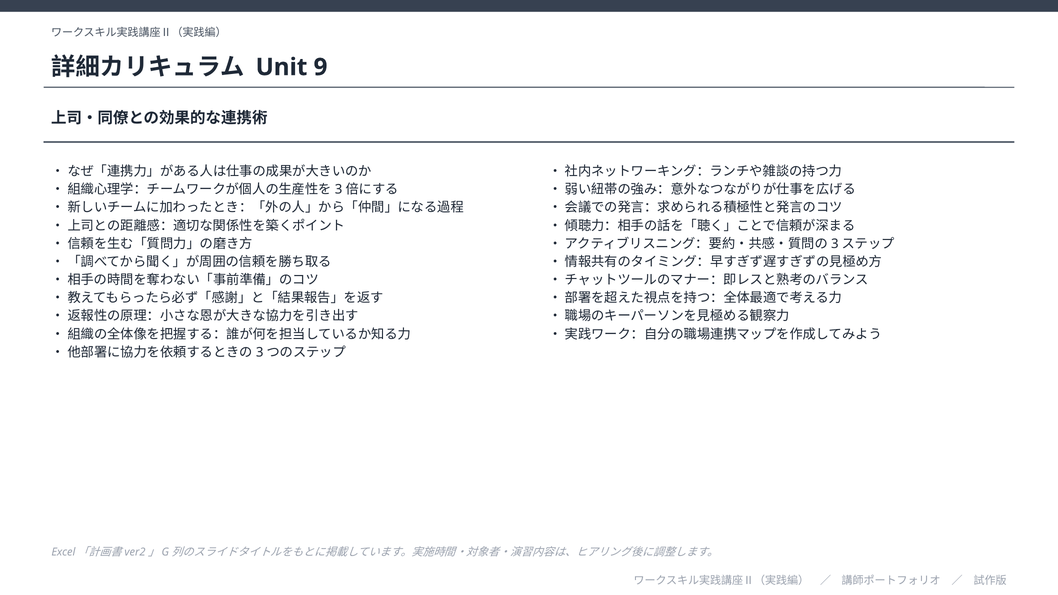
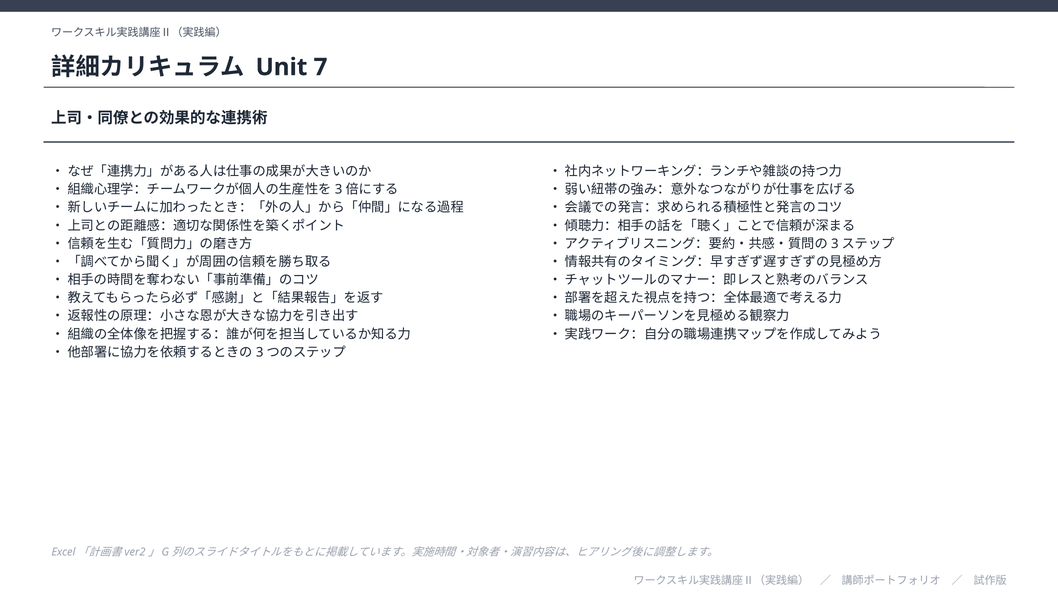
9: 9 -> 7 (321, 67)
